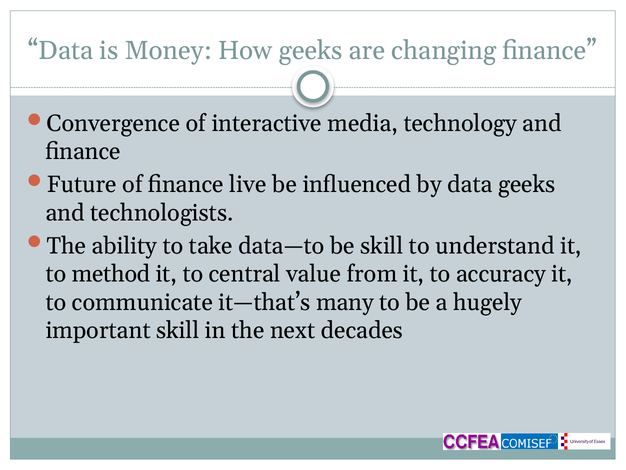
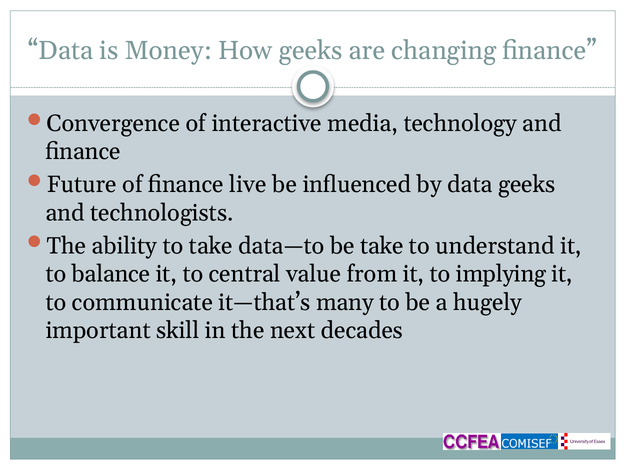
be skill: skill -> take (382, 246)
method: method -> balance (111, 274)
accuracy: accuracy -> implying (501, 274)
